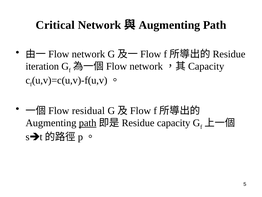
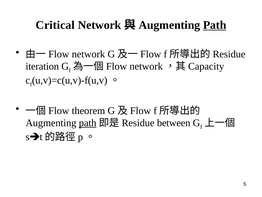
Path underline: none -> present (215, 25)
residual: residual -> theorem (88, 110)
Residue capacity: capacity -> between (174, 123)
